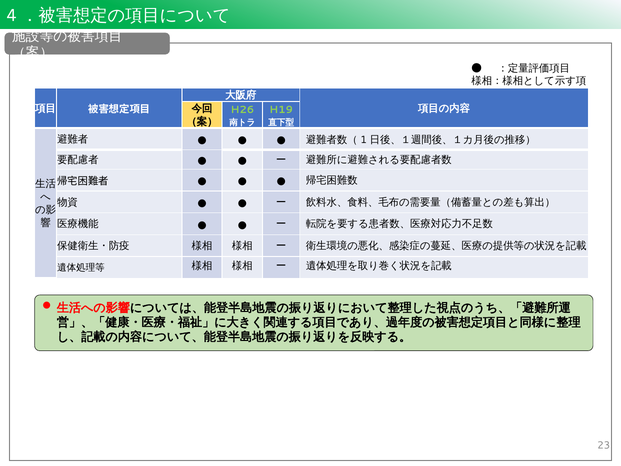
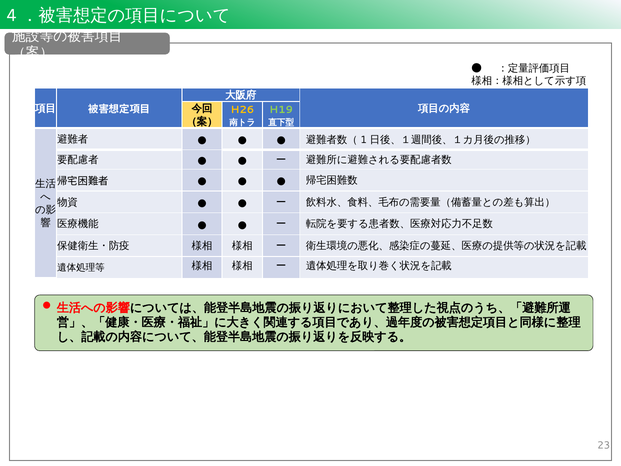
H26 colour: light green -> yellow (242, 110)
